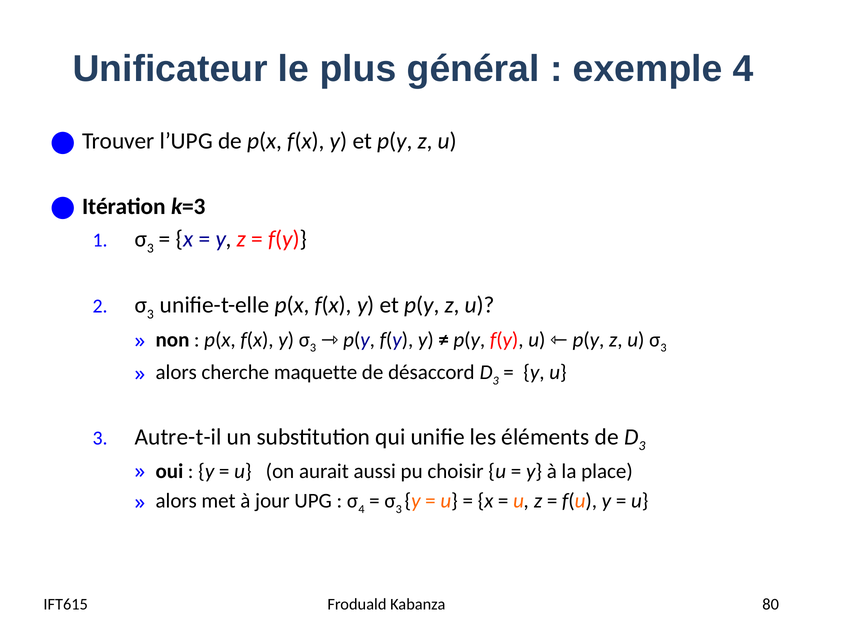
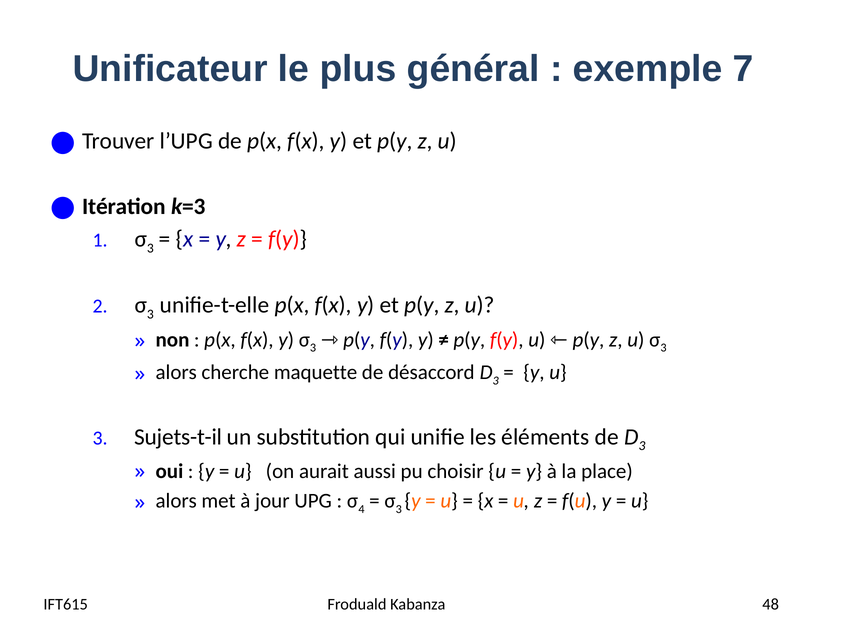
exemple 4: 4 -> 7 (743, 69)
Autre-t-il: Autre-t-il -> Sujets-t-il (178, 437)
80: 80 -> 48 (771, 604)
